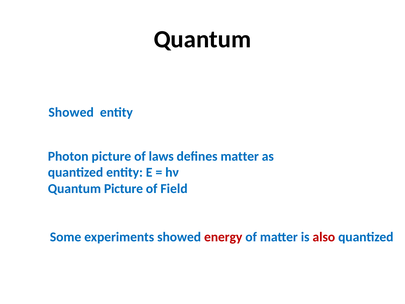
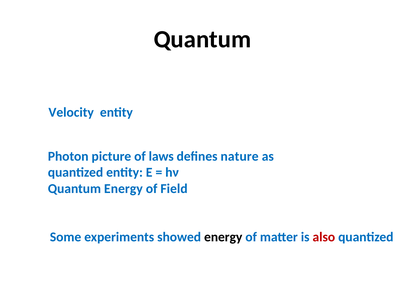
Showed: Showed -> Velocity (71, 112)
defines matter: matter -> nature (240, 156)
Quantum Picture: Picture -> Energy (123, 189)
energy colour: red -> black (223, 237)
